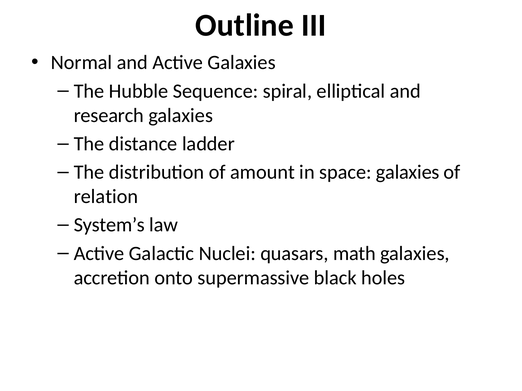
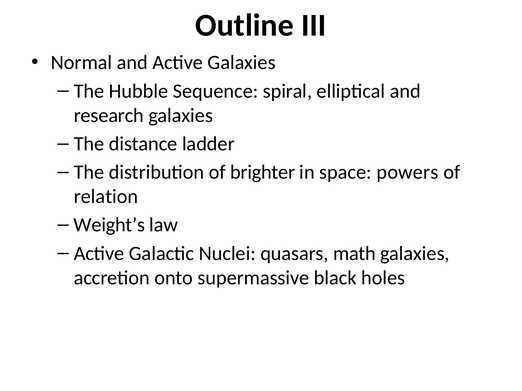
amount: amount -> brighter (263, 172)
space galaxies: galaxies -> powers (407, 172)
System’s: System’s -> Weight’s (109, 225)
